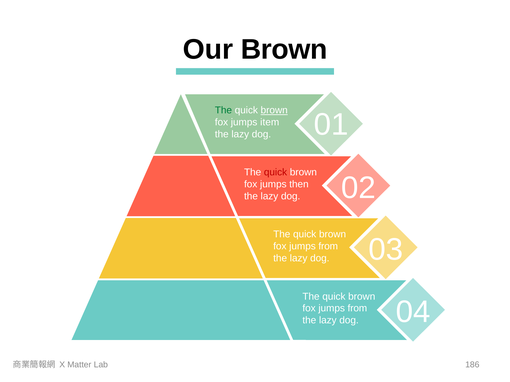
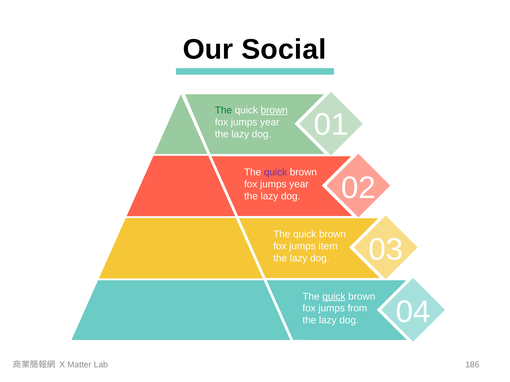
Our Brown: Brown -> Social (284, 50)
item: item -> year (270, 122)
quick colour: red -> purple (276, 173)
then: then -> year (299, 185)
from: from -> item (328, 247)
quick underline: none -> present (334, 297)
